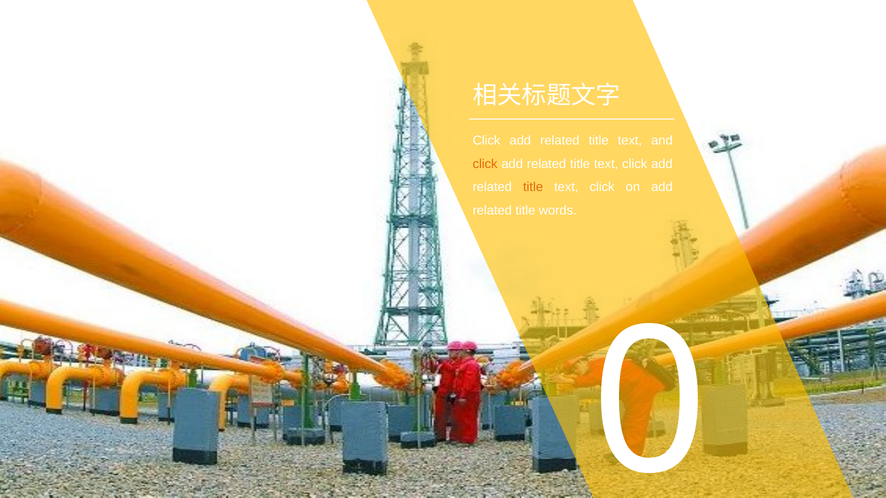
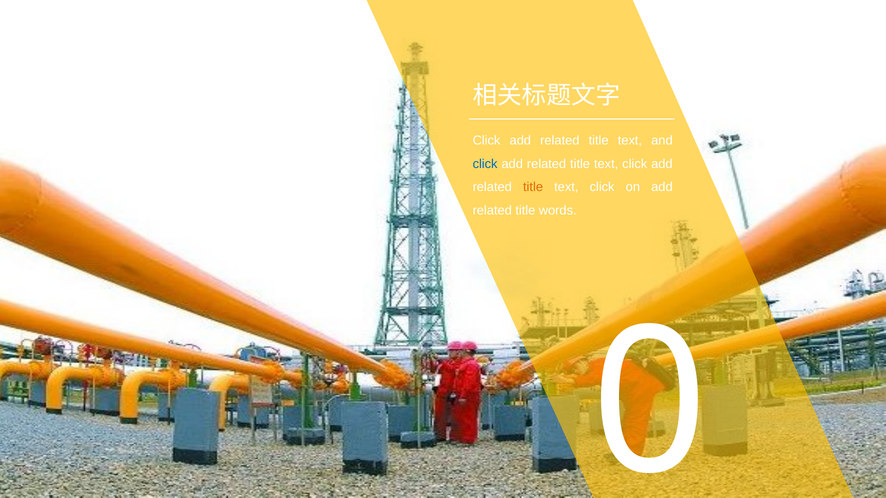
click colour: orange -> blue (485, 164)
